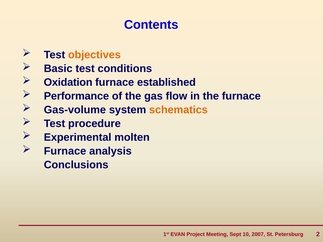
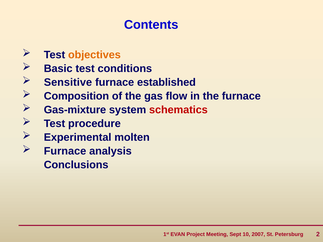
Oxidation: Oxidation -> Sensitive (68, 82)
Performance: Performance -> Composition (76, 96)
Gas-volume: Gas-volume -> Gas-mixture (75, 110)
schematics colour: orange -> red (178, 110)
